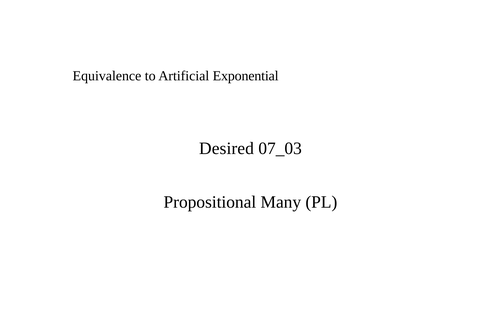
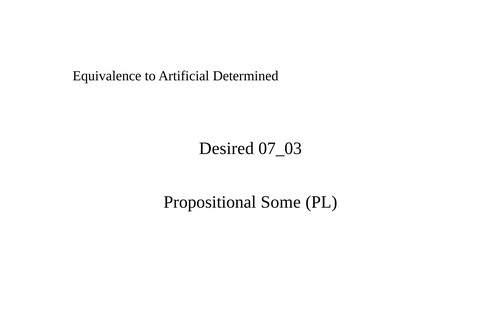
Exponential: Exponential -> Determined (246, 76)
Many: Many -> Some (281, 202)
